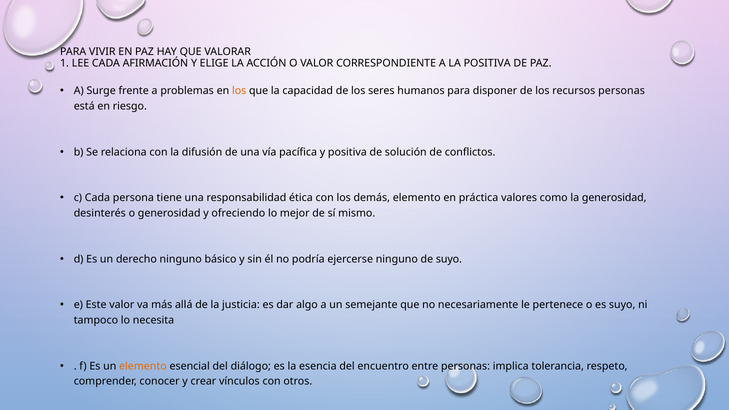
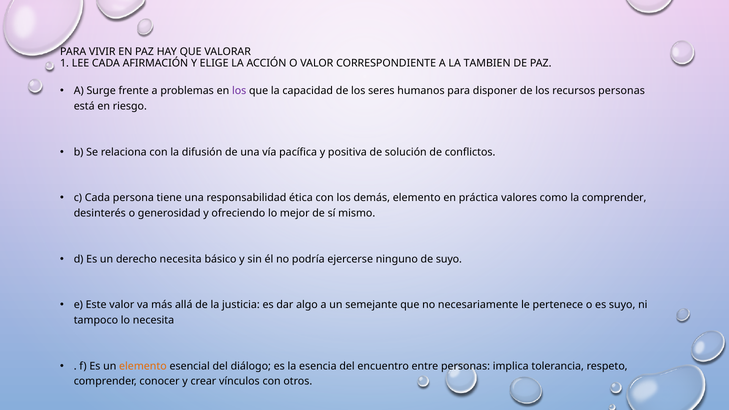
LA POSITIVA: POSITIVA -> TAMBIEN (487, 63)
los colour: orange -> purple (239, 91)
la generosidad: generosidad -> comprender (614, 198)
derecho ninguno: ninguno -> necesita (181, 259)
